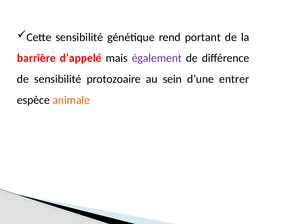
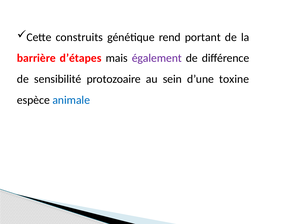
Cette sensibilité: sensibilité -> construits (79, 37)
d’appelé: d’appelé -> d’étapes (81, 58)
entrer: entrer -> toxine (234, 79)
animale colour: orange -> blue (71, 100)
